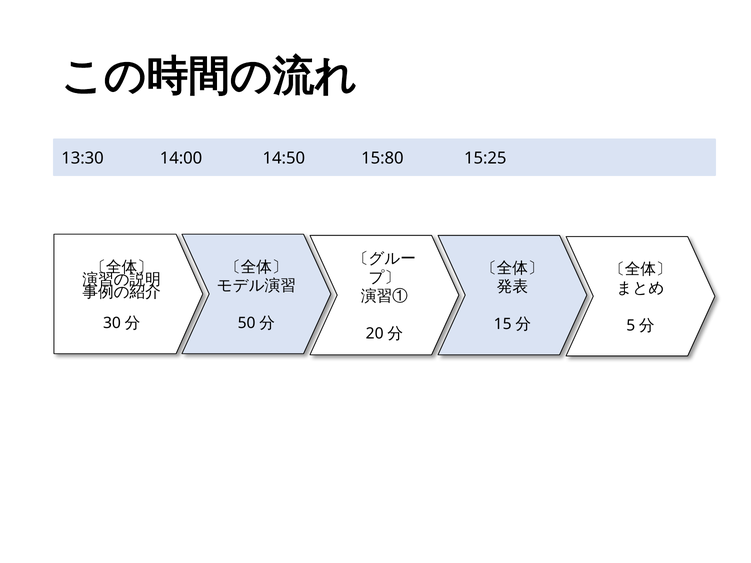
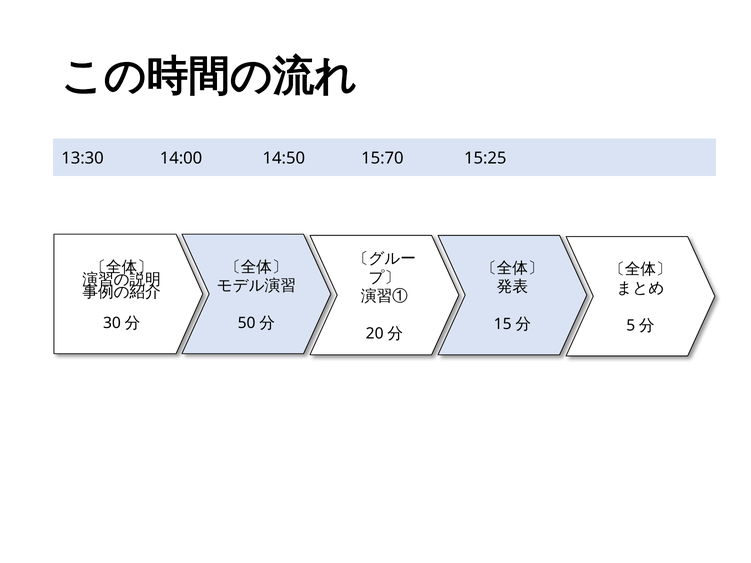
15:80: 15:80 -> 15:70 (382, 159)
